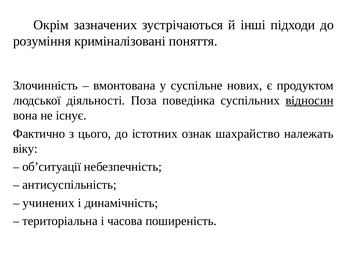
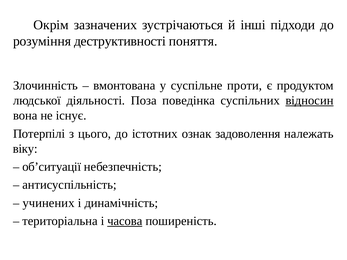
криміналізовані: криміналізовані -> деструктивності (120, 41)
нових: нових -> проти (245, 86)
Фактично: Фактично -> Потерпілі (39, 134)
шахрайство: шахрайство -> задоволення (248, 134)
часова underline: none -> present (125, 221)
